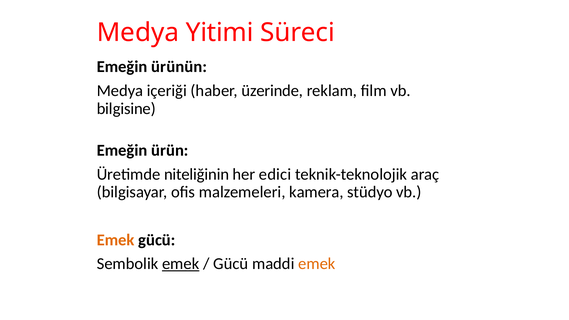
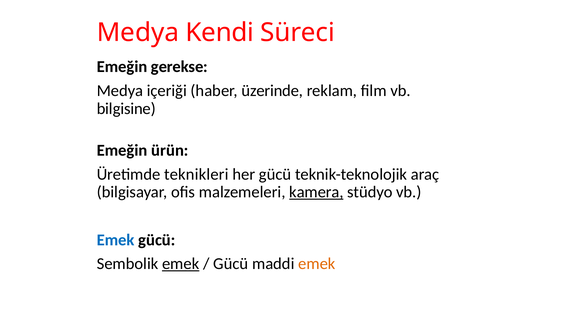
Yitimi: Yitimi -> Kendi (220, 32)
ürünün: ürünün -> gerekse (179, 67)
niteliğinin: niteliğinin -> teknikleri (196, 174)
her edici: edici -> gücü (275, 174)
kamera underline: none -> present (316, 192)
Emek colour: orange -> blue (116, 240)
